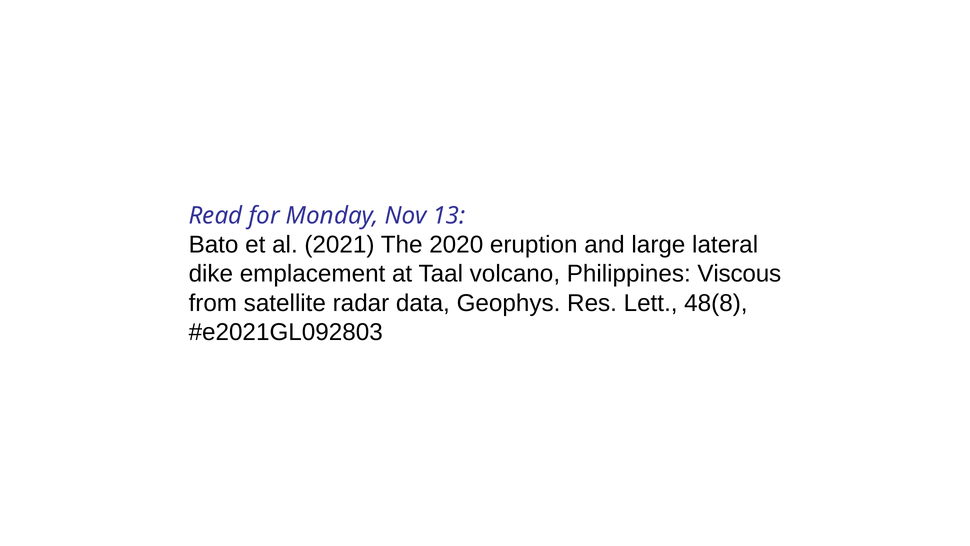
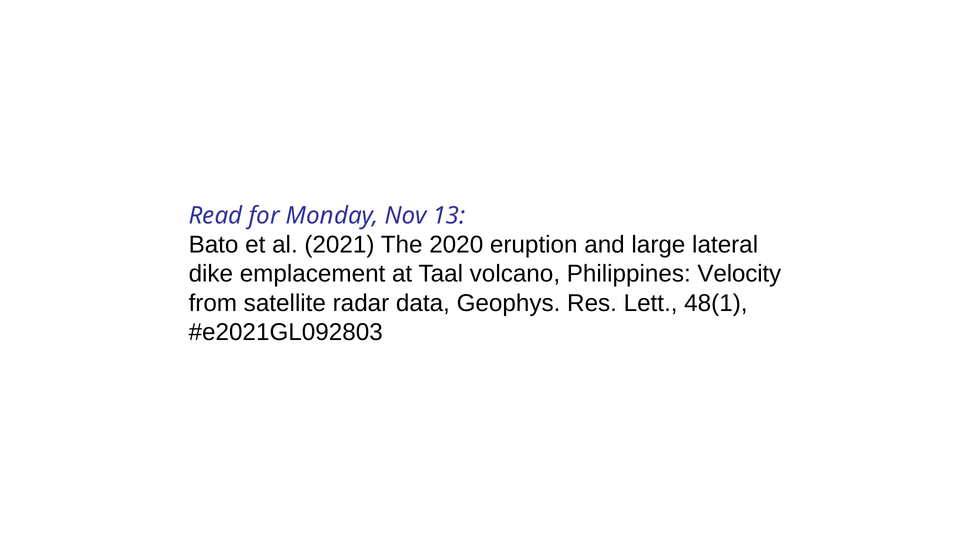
Viscous: Viscous -> Velocity (739, 274)
48(8: 48(8 -> 48(1 (716, 303)
